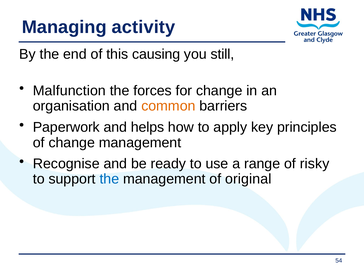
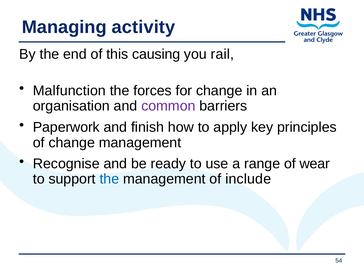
still: still -> rail (222, 54)
common colour: orange -> purple (168, 106)
helps: helps -> finish (148, 127)
risky: risky -> wear (315, 164)
original: original -> include (248, 179)
